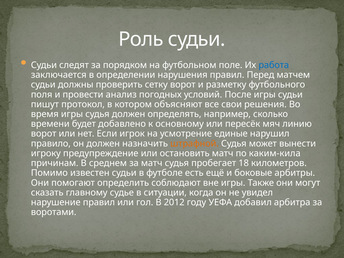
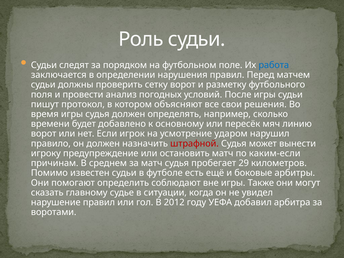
единые: единые -> ударом (231, 134)
штрафной colour: orange -> red (194, 144)
каким-кила: каким-кила -> каким-если (275, 153)
18: 18 -> 29 (244, 163)
